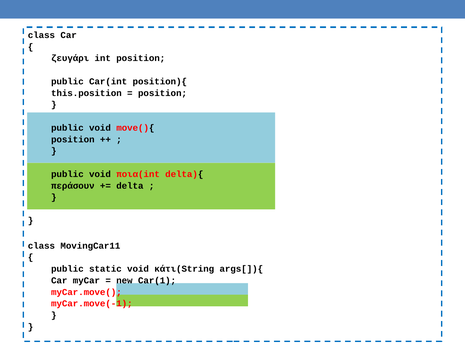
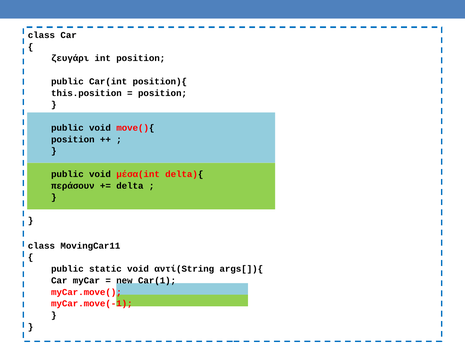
ποια(int: ποια(int -> μέσα(int (138, 174)
κάτι(String: κάτι(String -> αντί(String (184, 269)
